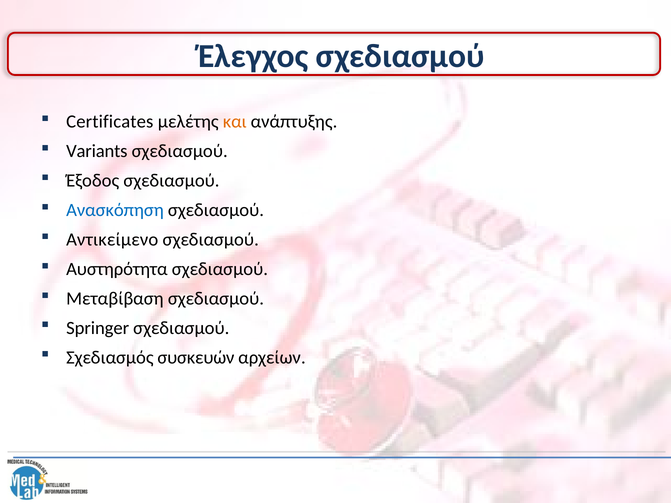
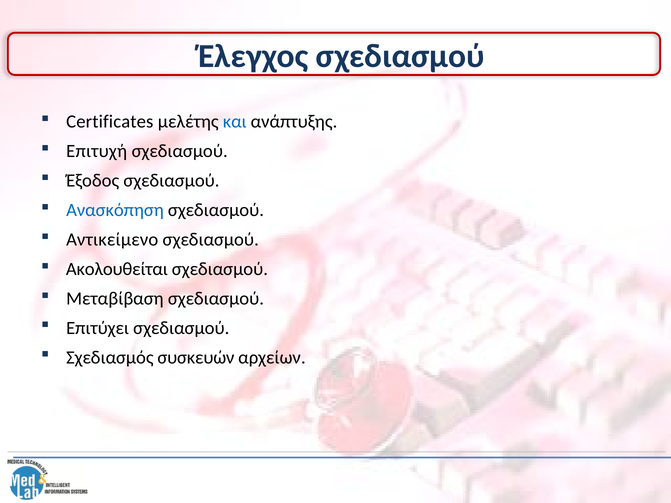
και colour: orange -> blue (235, 122)
Variants: Variants -> Επιτυχή (97, 151)
Αυστηρότητα: Αυστηρότητα -> Ακολουθείται (117, 269)
Springer: Springer -> Επιτύχει (98, 328)
